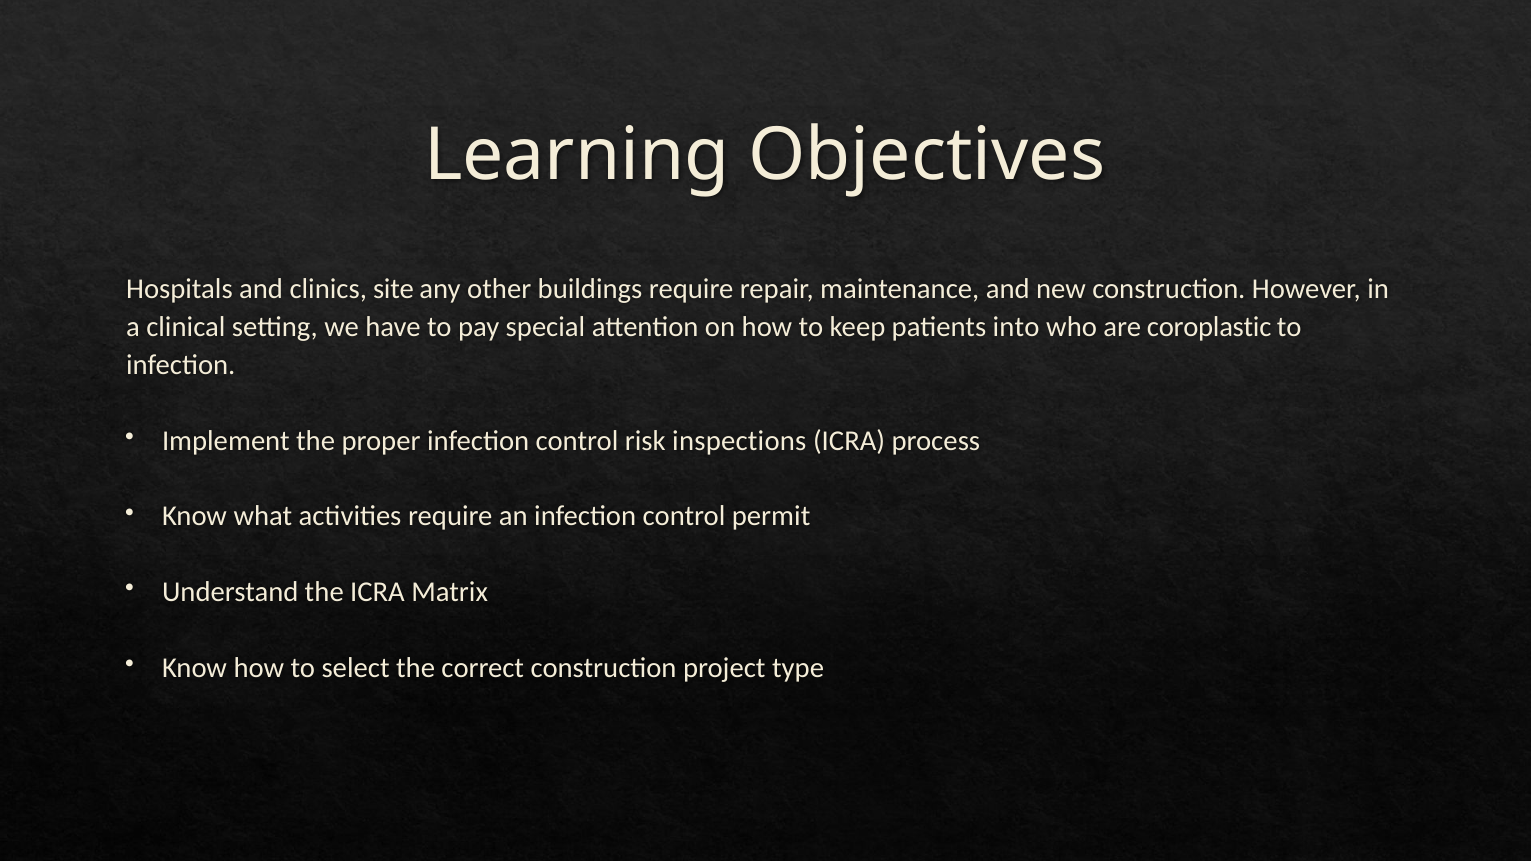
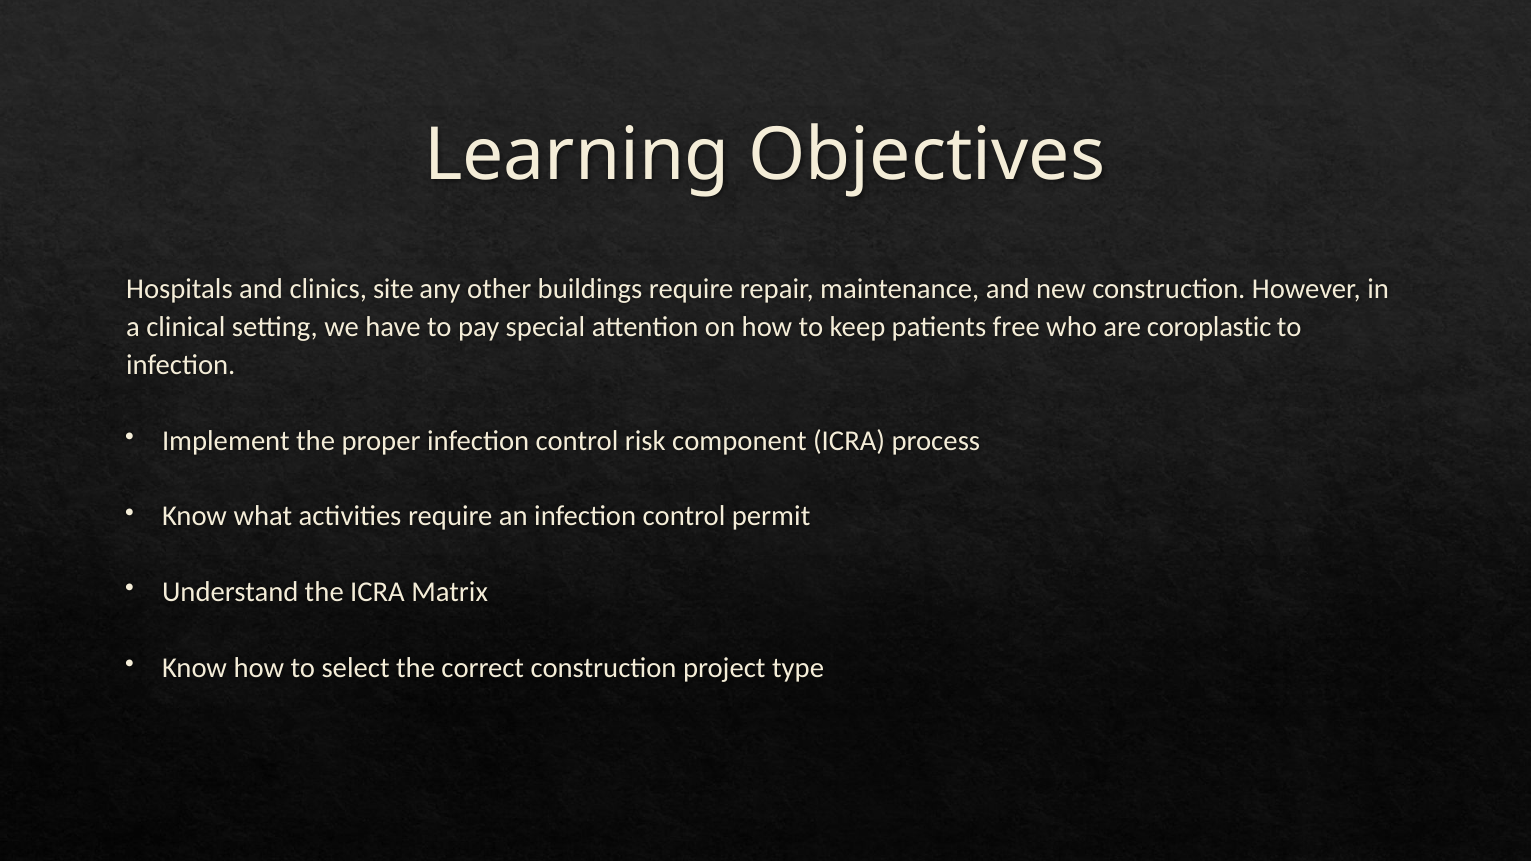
into: into -> free (1016, 327)
inspections: inspections -> component (739, 441)
